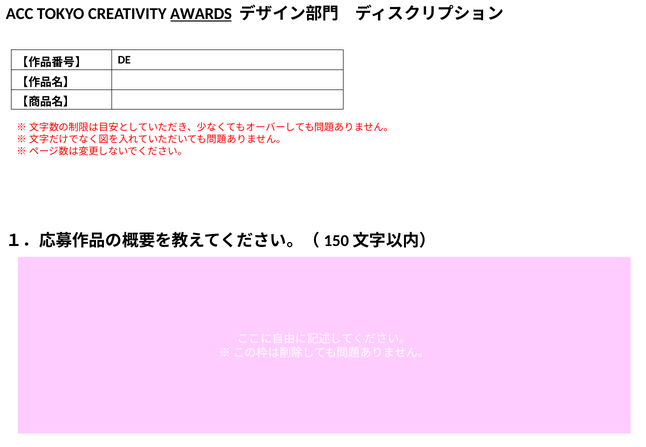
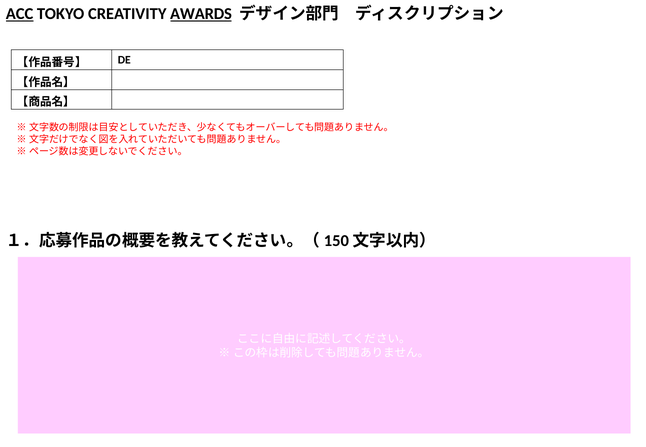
ACC underline: none -> present (20, 14)
